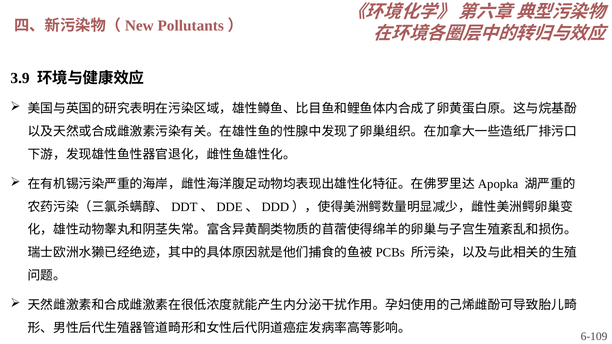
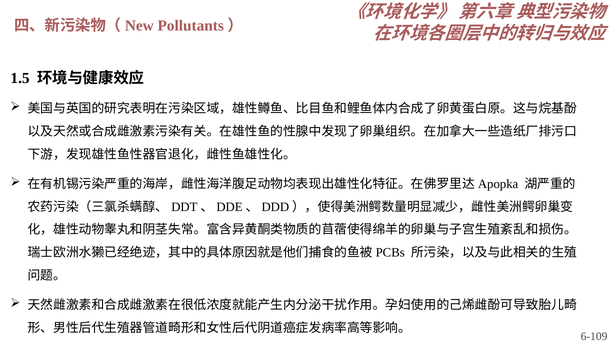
3.9: 3.9 -> 1.5 (20, 78)
